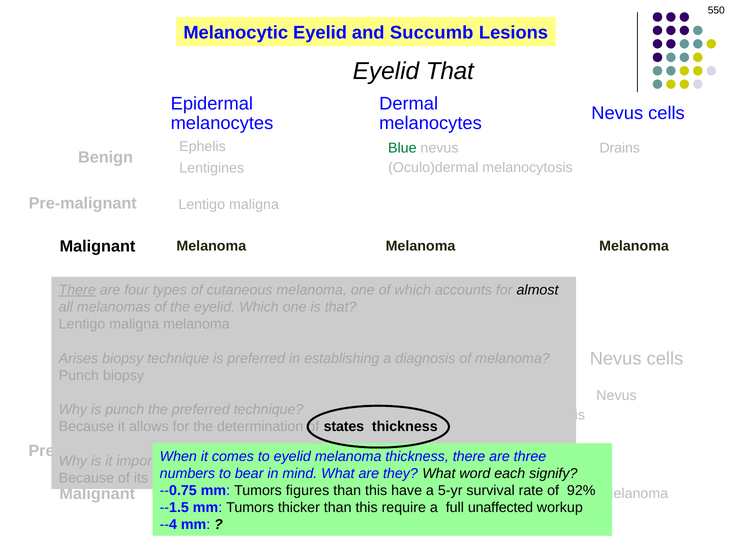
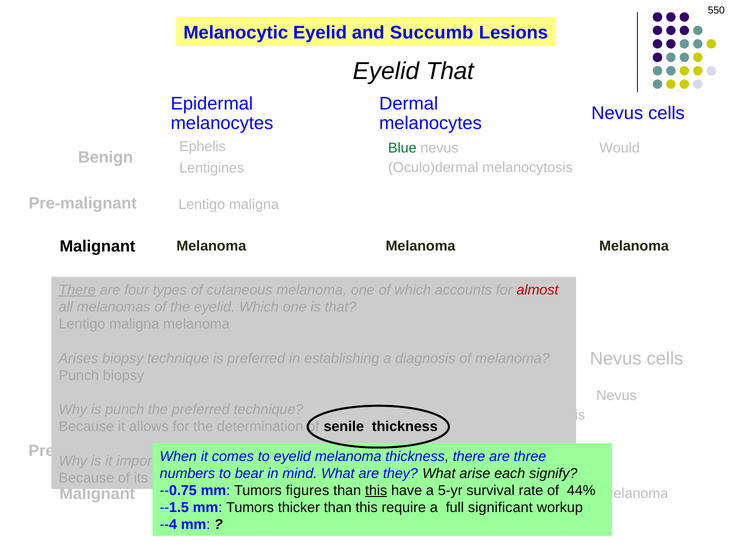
Drains: Drains -> Would (620, 148)
almost colour: black -> red (538, 290)
states: states -> senile (344, 427)
word: word -> arise (475, 473)
this underline: none -> present (376, 490)
92%: 92% -> 44% (581, 490)
unaffected: unaffected -> significant (500, 508)
